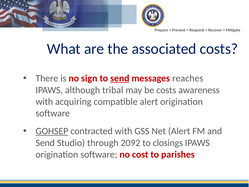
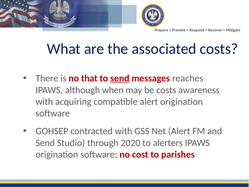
sign: sign -> that (89, 78)
tribal: tribal -> when (113, 90)
GOHSEP underline: present -> none (52, 131)
2092: 2092 -> 2020 (130, 143)
closings: closings -> alerters (168, 143)
